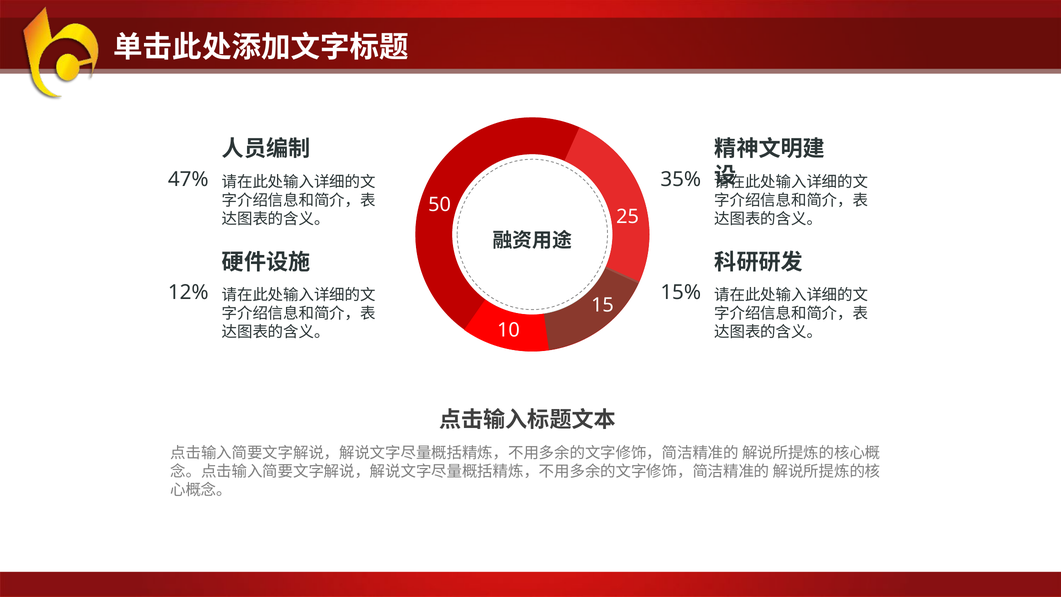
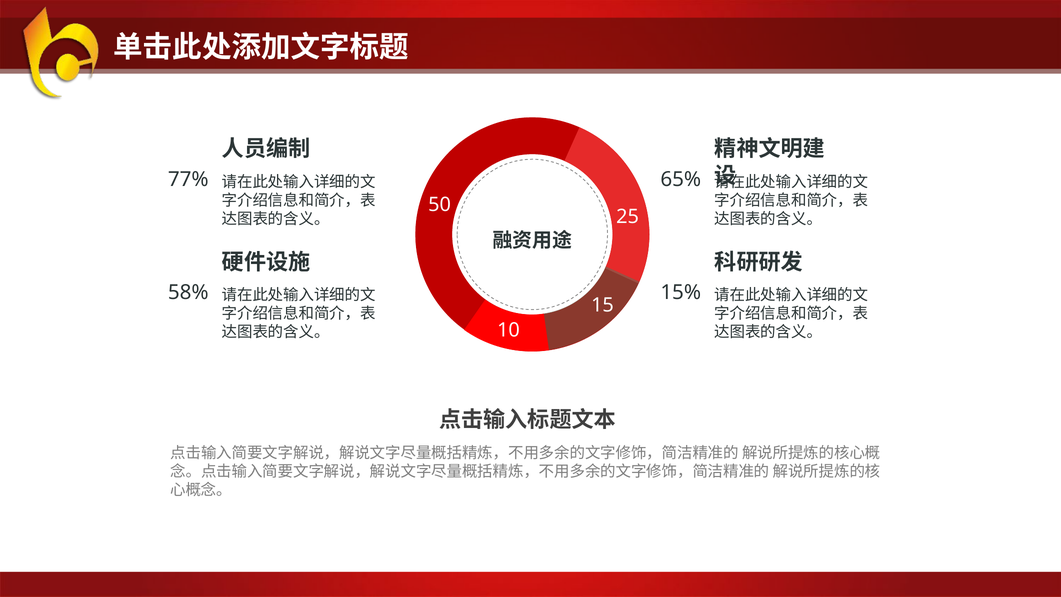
47%: 47% -> 77% (188, 179)
35%: 35% -> 65% (681, 179)
12%: 12% -> 58% (188, 293)
